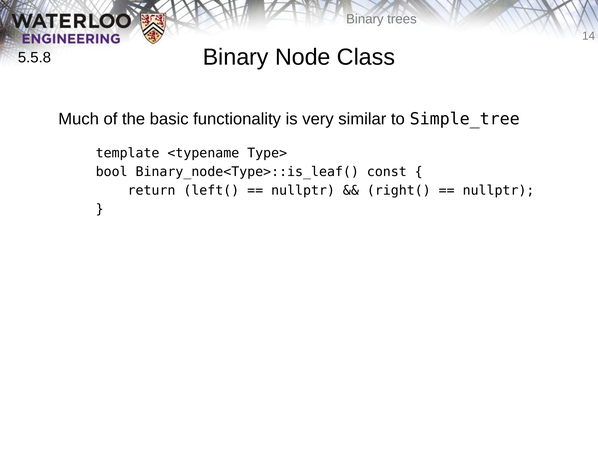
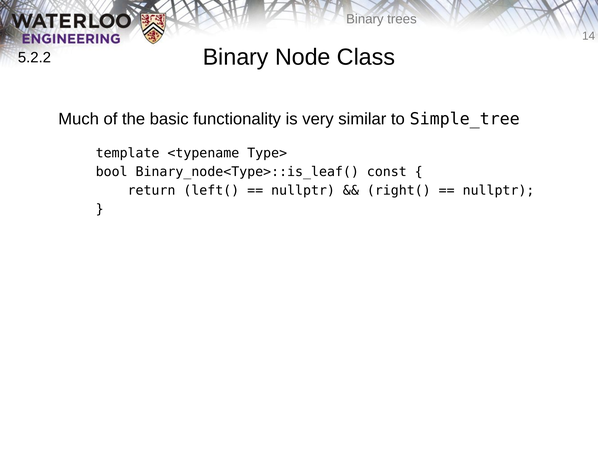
5.5.8: 5.5.8 -> 5.2.2 (34, 58)
